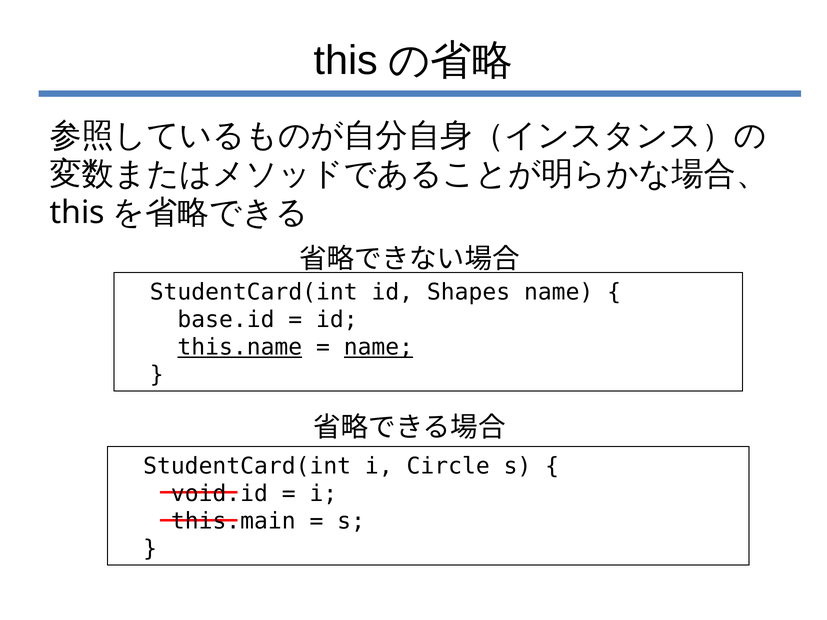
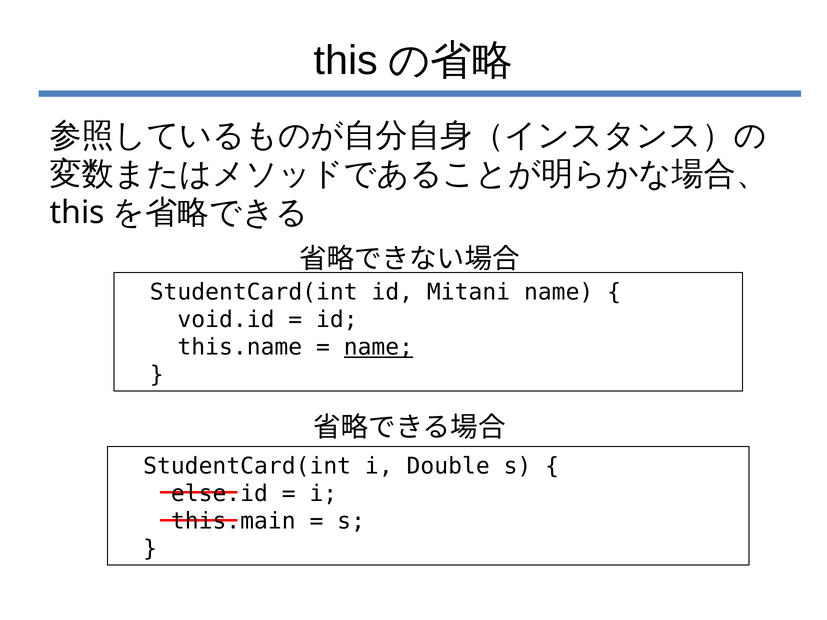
Shapes: Shapes -> Mitani (469, 292)
base.id: base.id -> void.id (226, 320)
this.name underline: present -> none (240, 347)
Circle: Circle -> Double (448, 466)
void.id: void.id -> else.id (219, 494)
